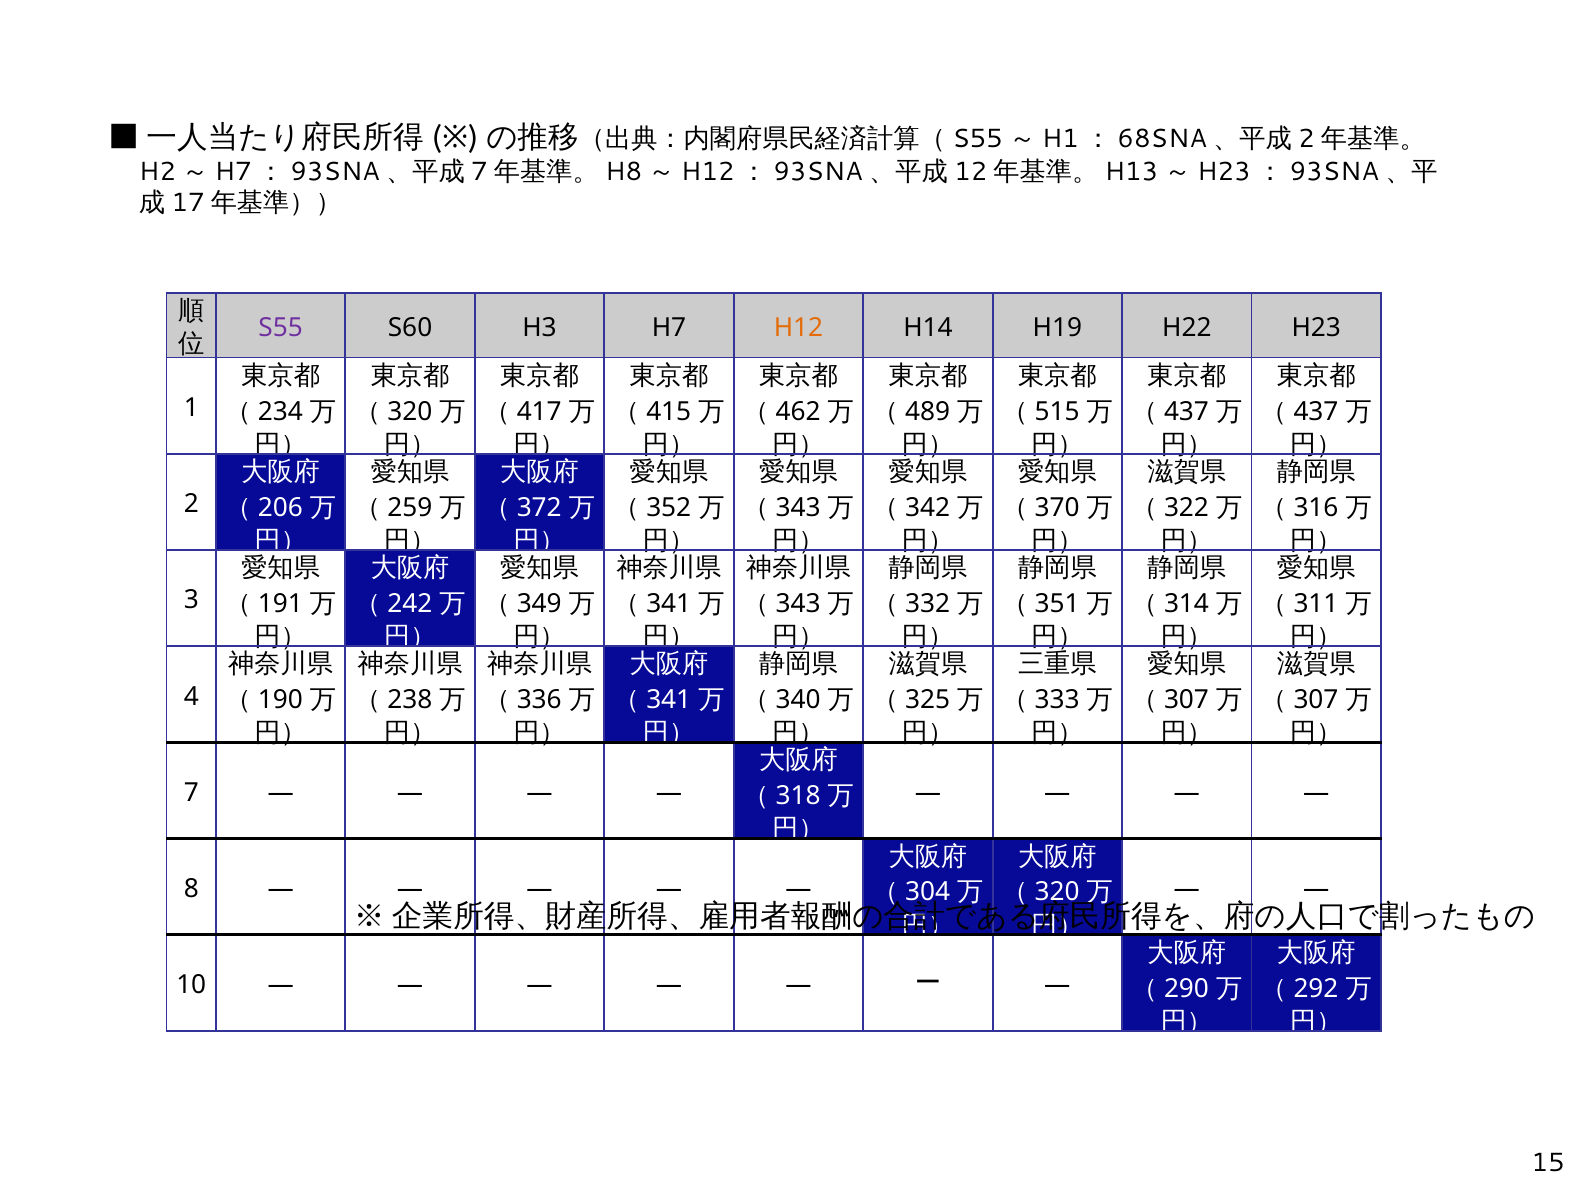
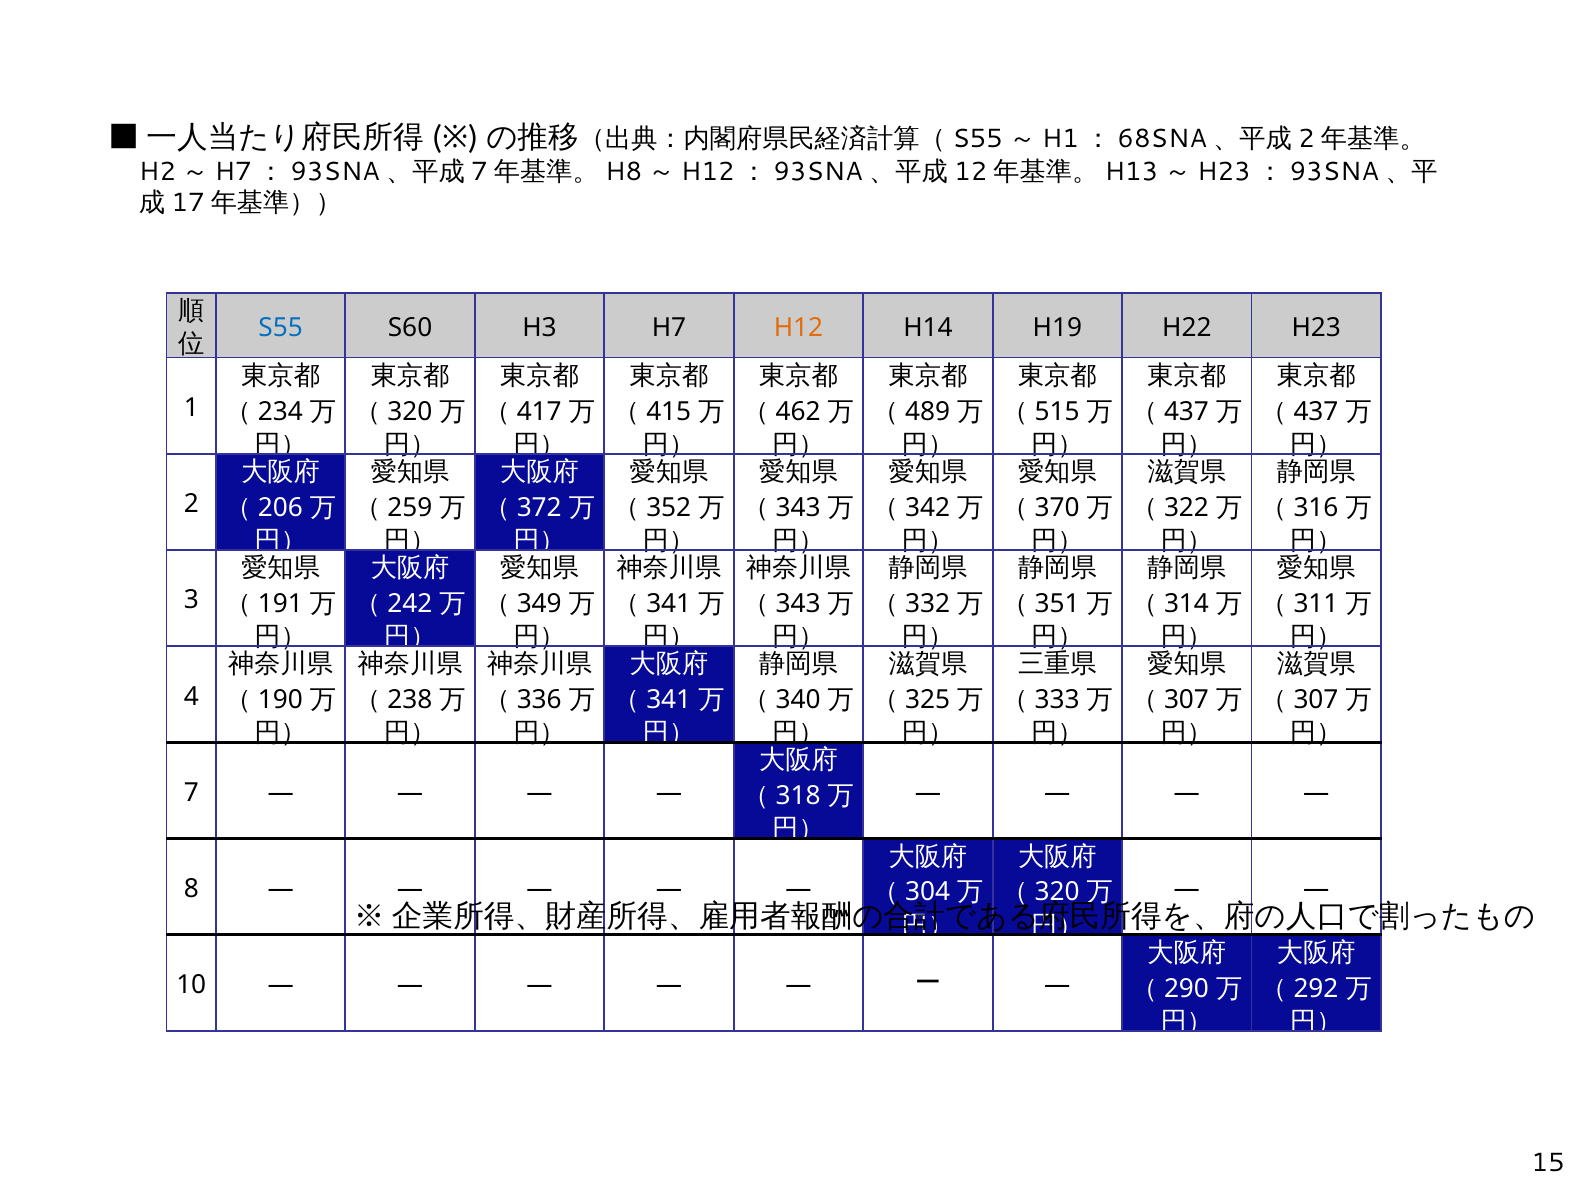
S55 colour: purple -> blue (281, 327)
